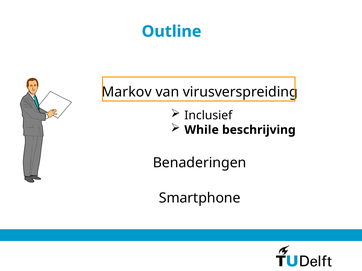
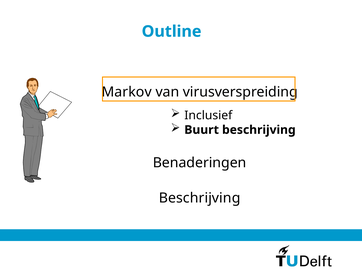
While: While -> Buurt (202, 130)
Smartphone: Smartphone -> Beschrijving (200, 198)
